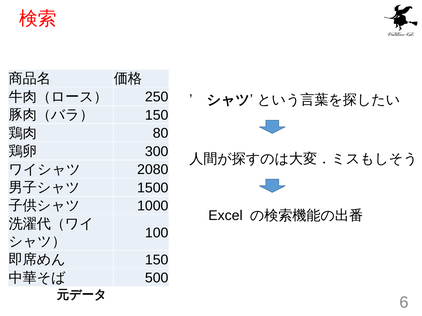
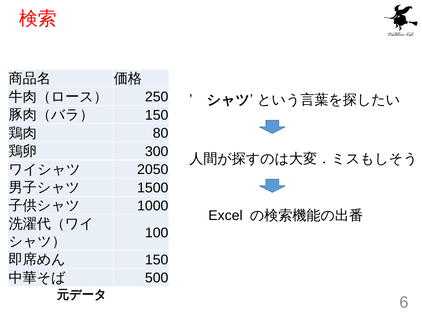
2080: 2080 -> 2050 (153, 170)
